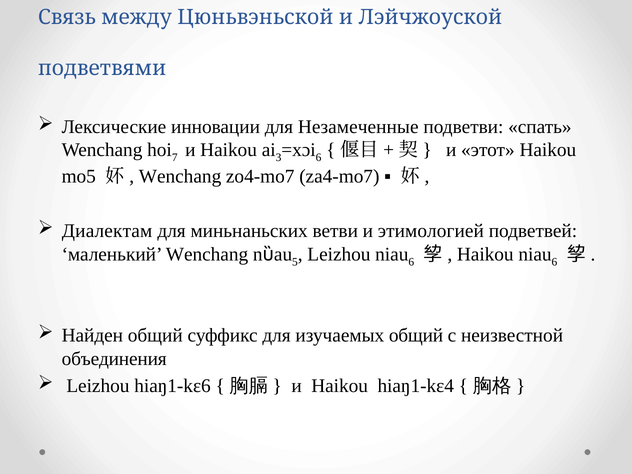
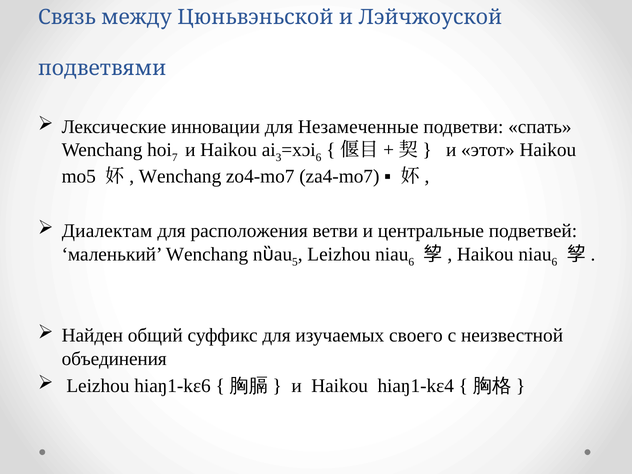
миньнаньских: миньнаньских -> расположения (249, 231)
этимологией: этимологией -> центральные (431, 231)
изучаемых общий: общий -> своего (416, 336)
